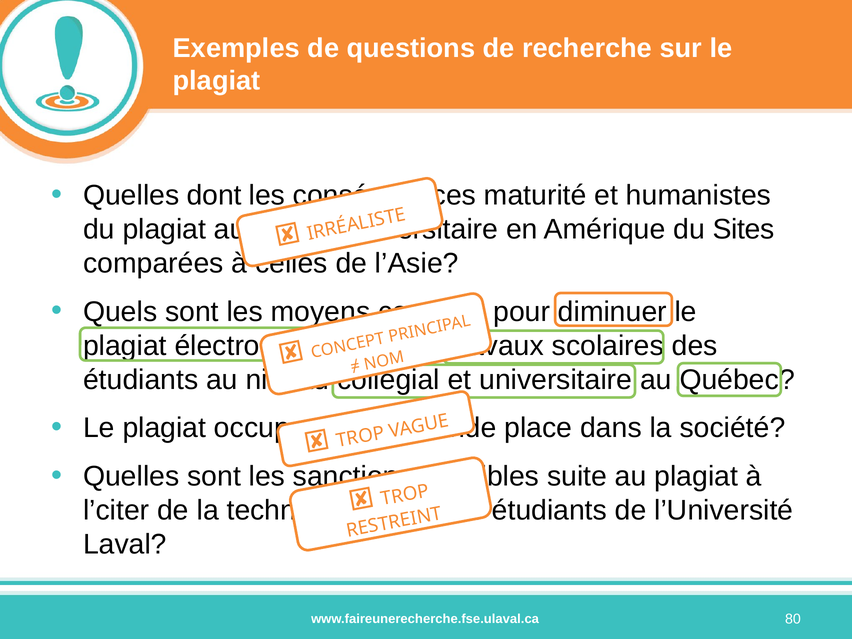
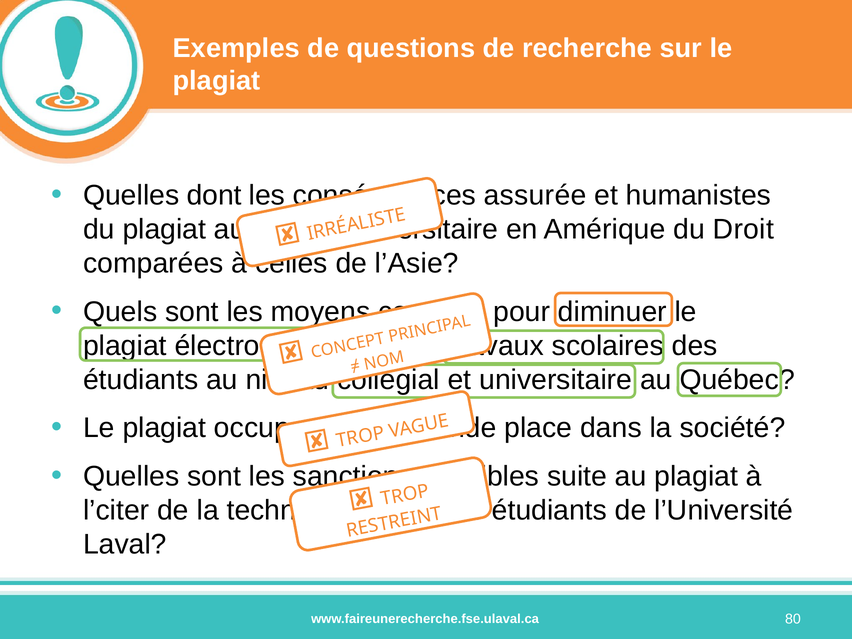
maturité: maturité -> assurée (535, 195)
Sites: Sites -> Droit (743, 229)
